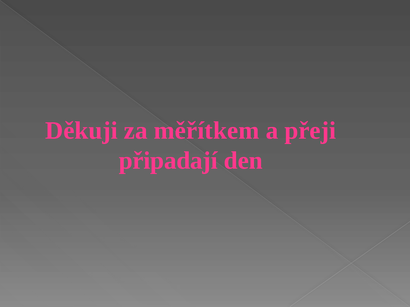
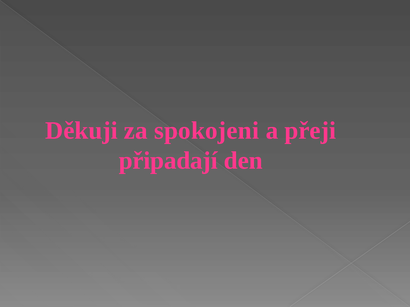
měřítkem: měřítkem -> spokojeni (207, 131)
